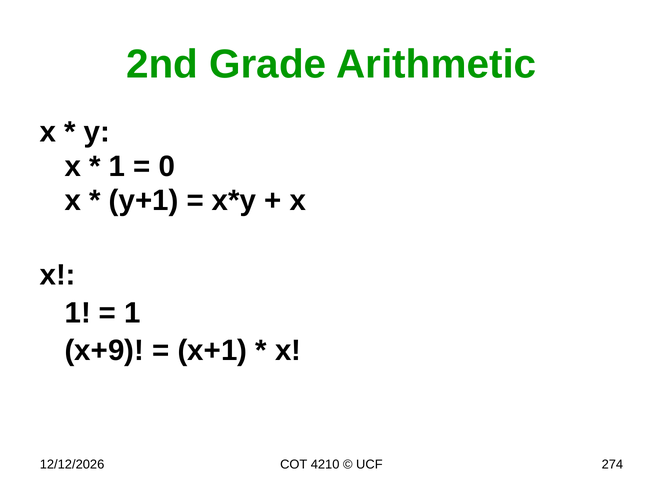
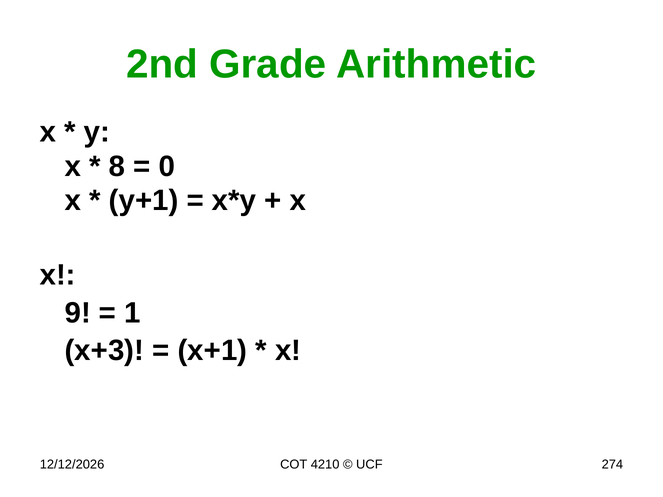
1: 1 -> 8 (117, 166)
1: 1 -> 9 (78, 313)
x+9: x+9 -> x+3 (104, 351)
